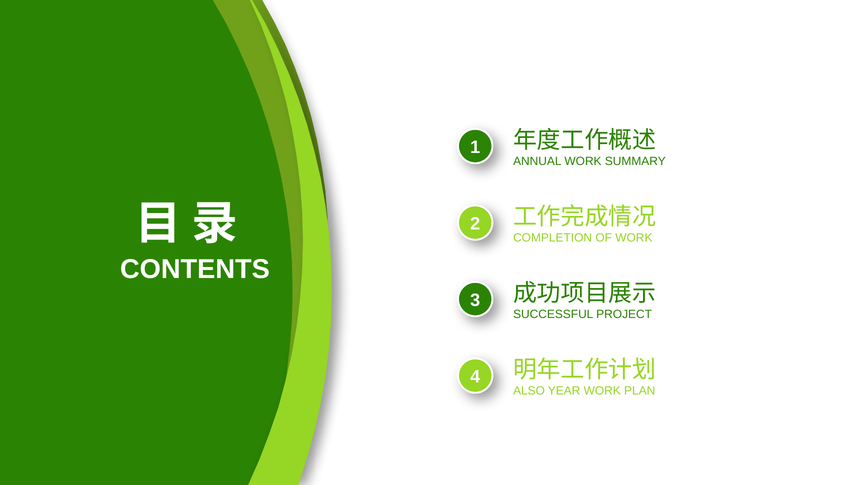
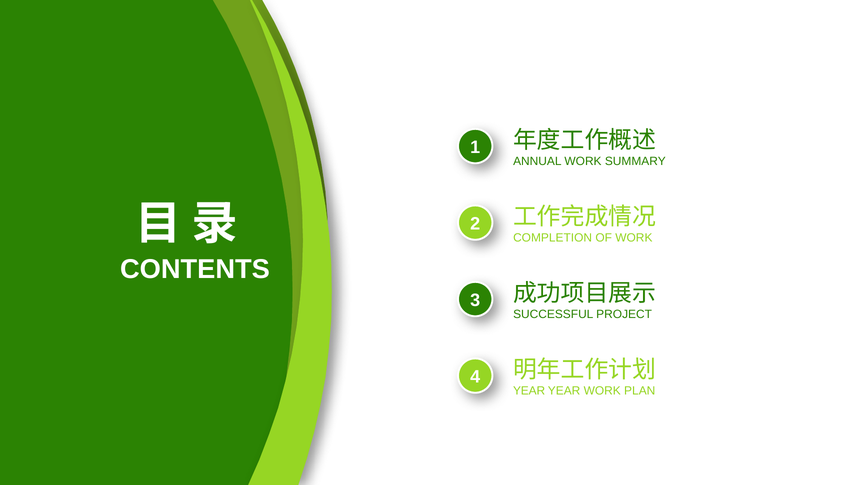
ALSO: ALSO -> YEAR (529, 391)
